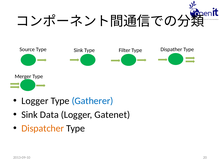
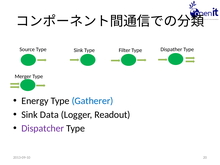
Logger: Logger -> Energy (35, 101)
Gatenet: Gatenet -> Readout (112, 115)
Dispatcher colour: orange -> purple (43, 128)
